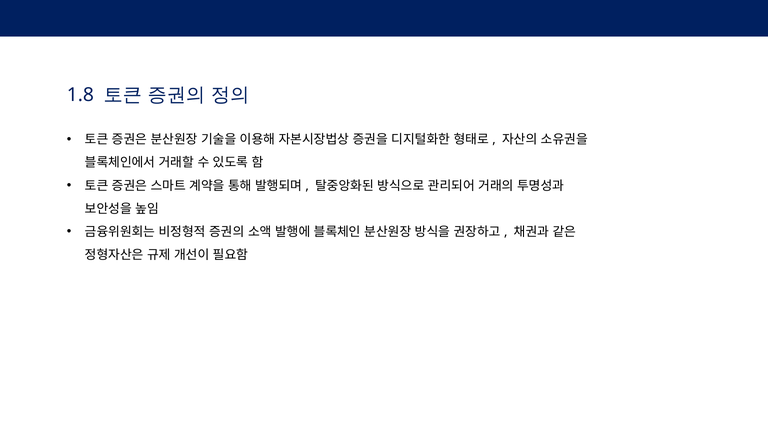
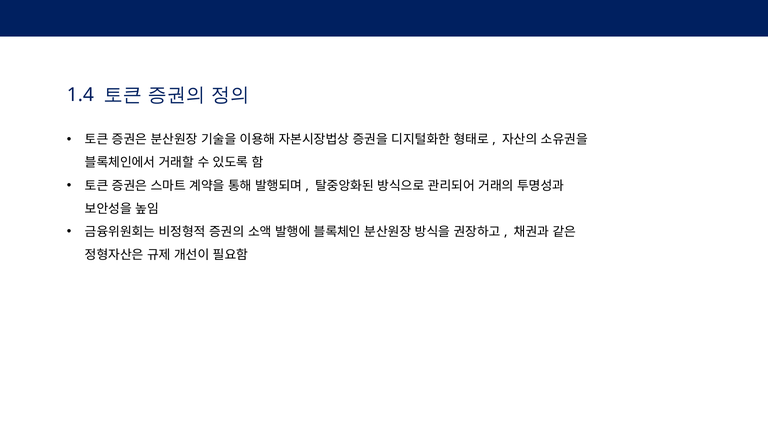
1.8: 1.8 -> 1.4 (80, 95)
